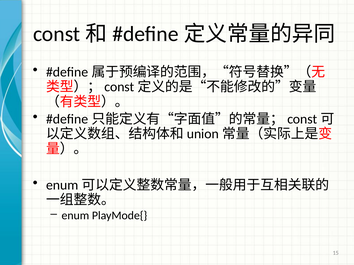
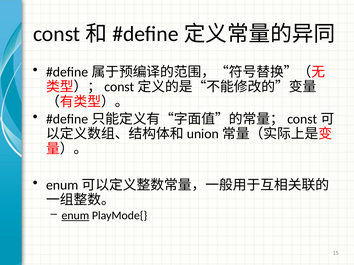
enum underline: none -> present (75, 216)
